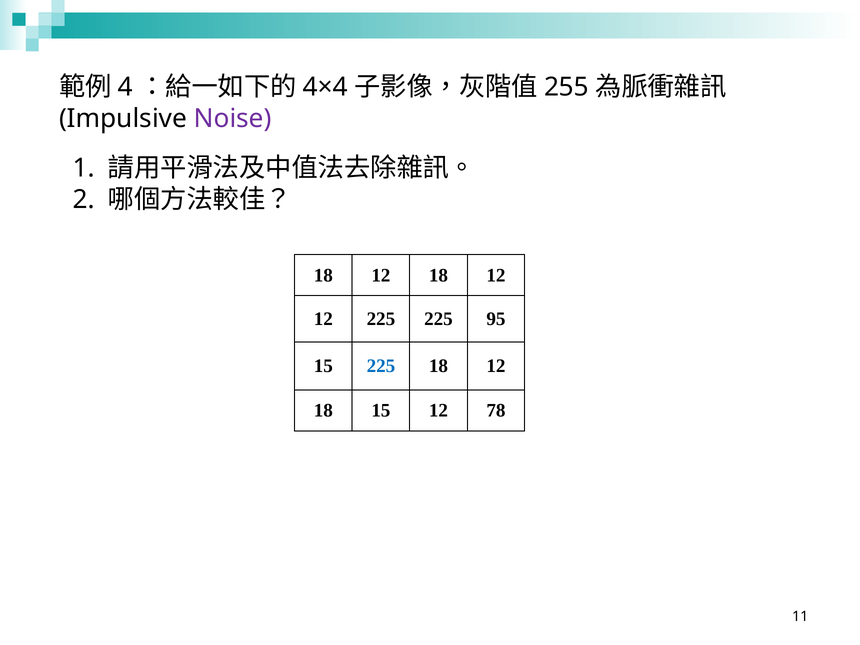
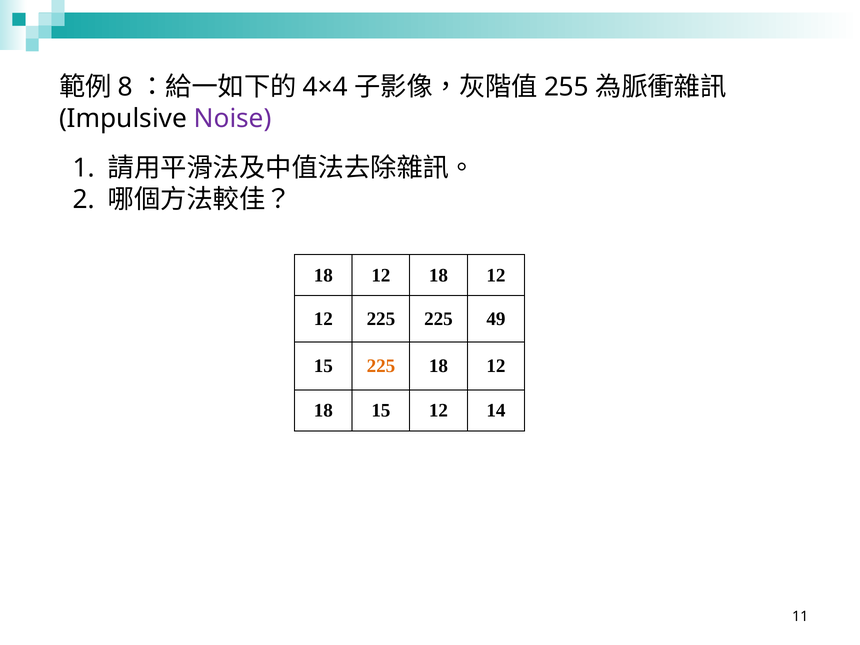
4: 4 -> 8 (125, 87)
95: 95 -> 49 (496, 319)
225 colour: blue -> orange (381, 366)
78: 78 -> 14 (496, 410)
